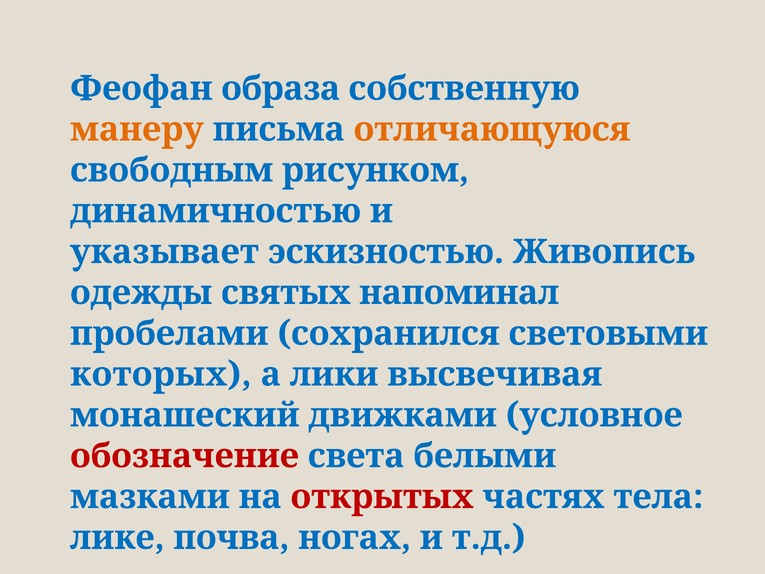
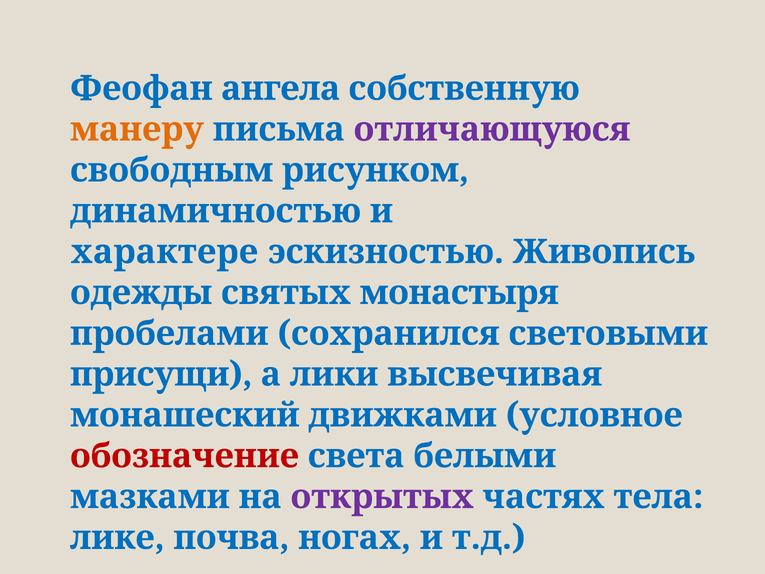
образа: образа -> ангела (281, 89)
отличающуюся colour: orange -> purple (492, 129)
указывает: указывает -> характере (164, 252)
напоминал: напоминал -> монастыря (459, 293)
которых: которых -> присущи (161, 374)
открытых colour: red -> purple (382, 497)
